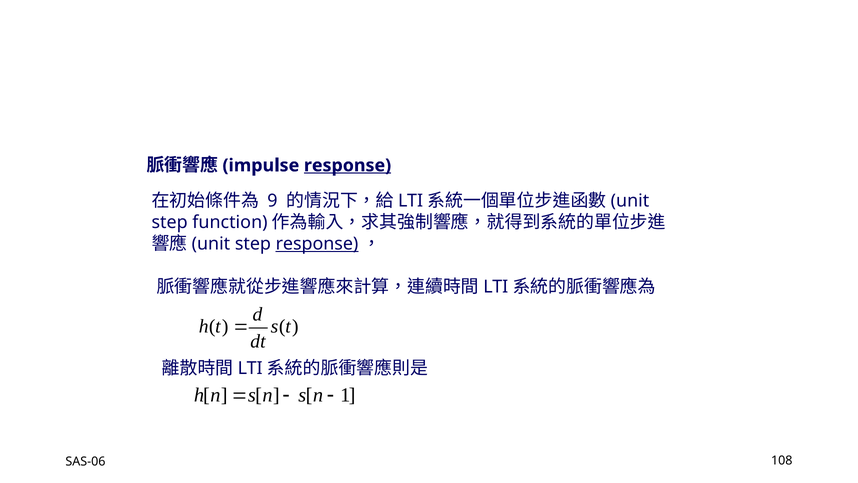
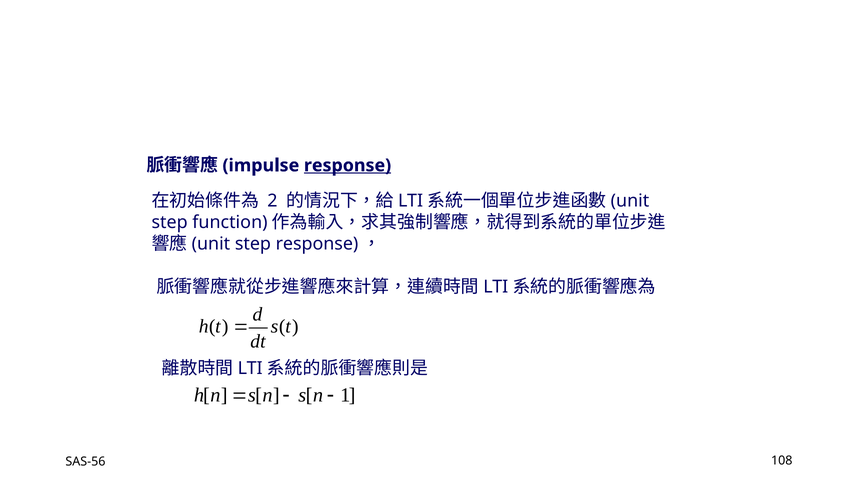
9: 9 -> 2 (272, 201)
response underline: present -> none (317, 244)
SAS-06: SAS-06 -> SAS-56 (85, 461)
